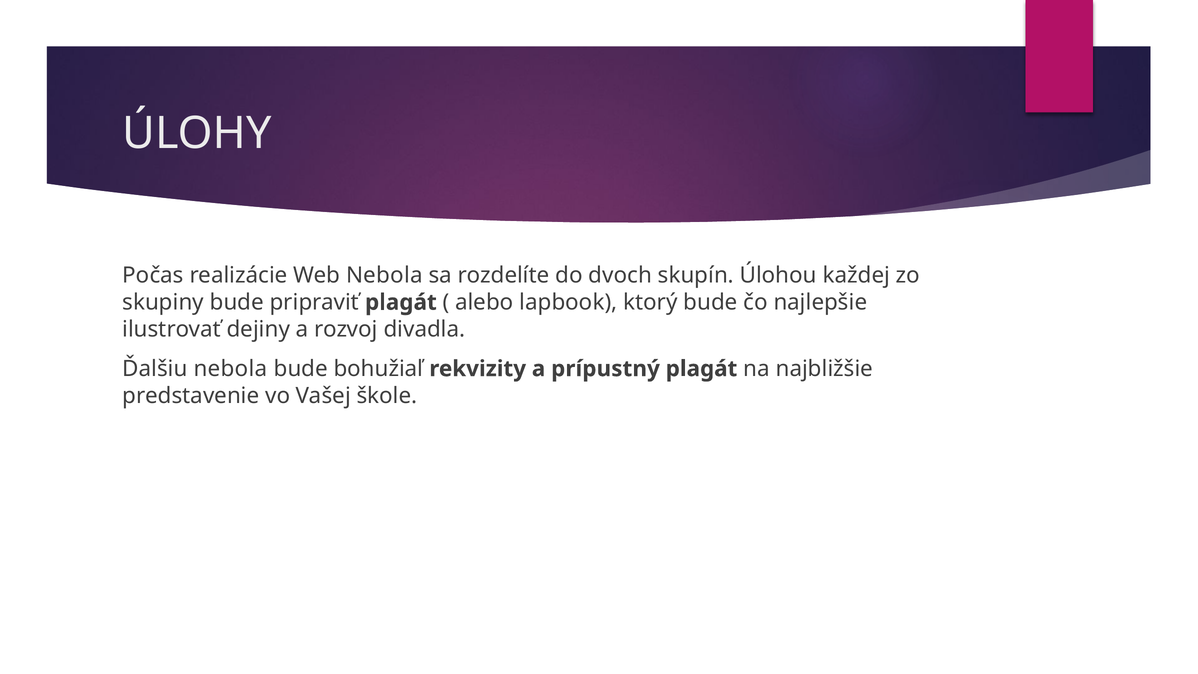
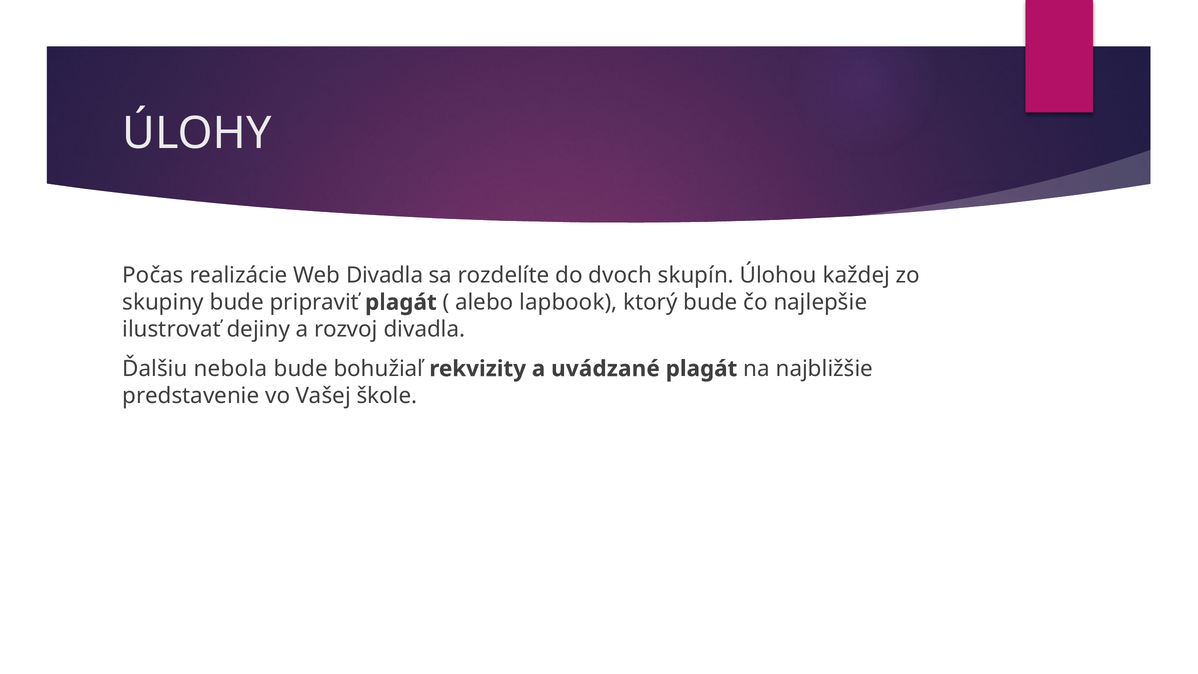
Web Nebola: Nebola -> Divadla (385, 275)
prípustný: prípustný -> uvádzané (605, 369)
